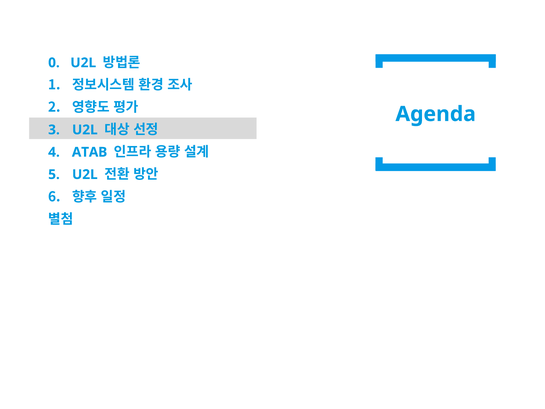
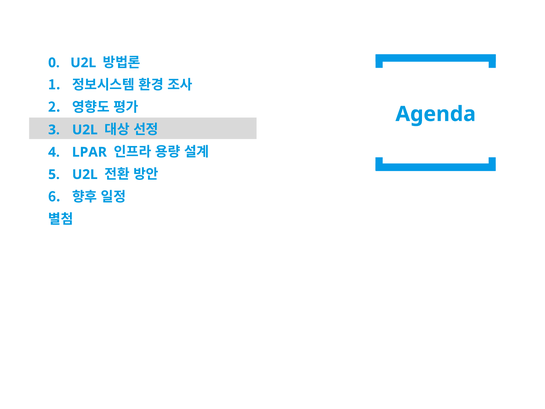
ATAB: ATAB -> LPAR (89, 152)
